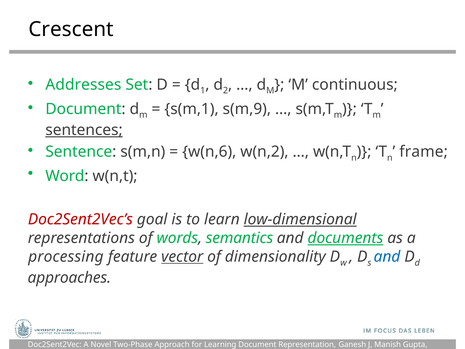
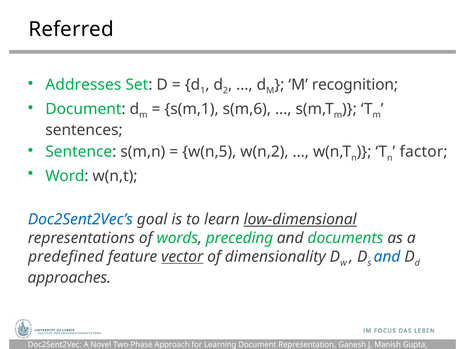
Crescent: Crescent -> Referred (71, 29)
continuous: continuous -> recognition (355, 85)
s(m,9: s(m,9 -> s(m,6 (247, 109)
sentences underline: present -> none (84, 130)
w(n,6: w(n,6 -> w(n,5 (209, 152)
frame: frame -> factor (424, 152)
Doc2Sent2Vec’s colour: red -> blue (80, 219)
semantics: semantics -> preceding (239, 238)
documents underline: present -> none (345, 238)
processing: processing -> predefined (66, 257)
